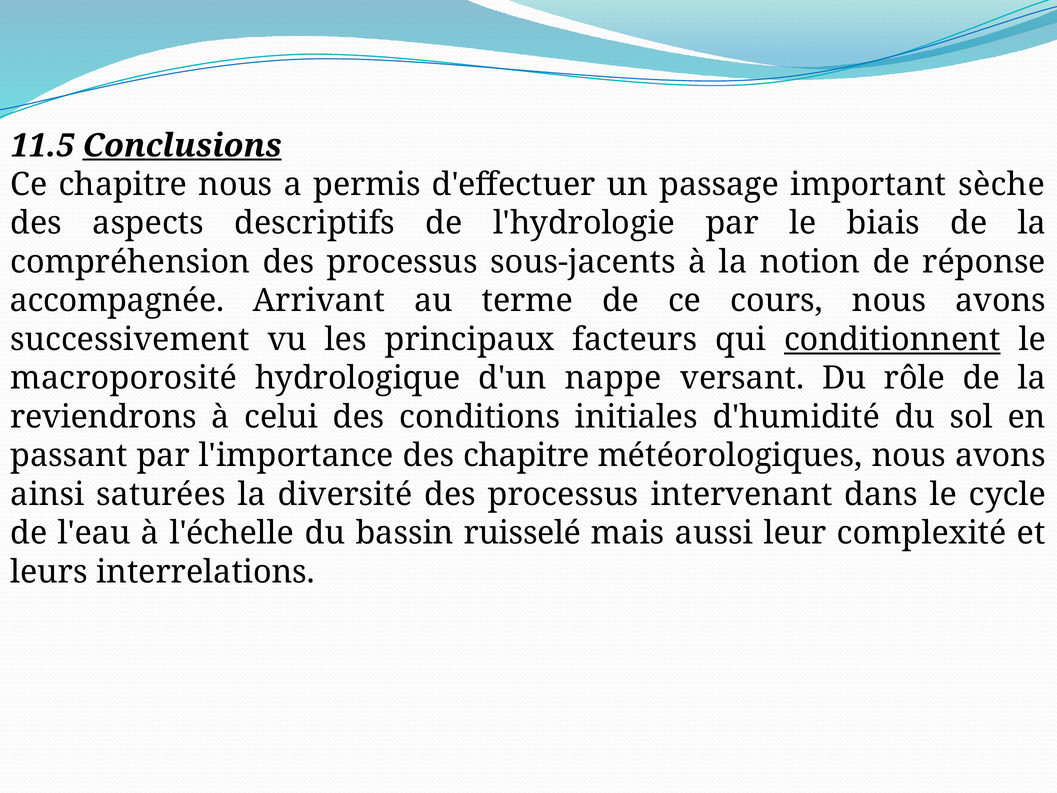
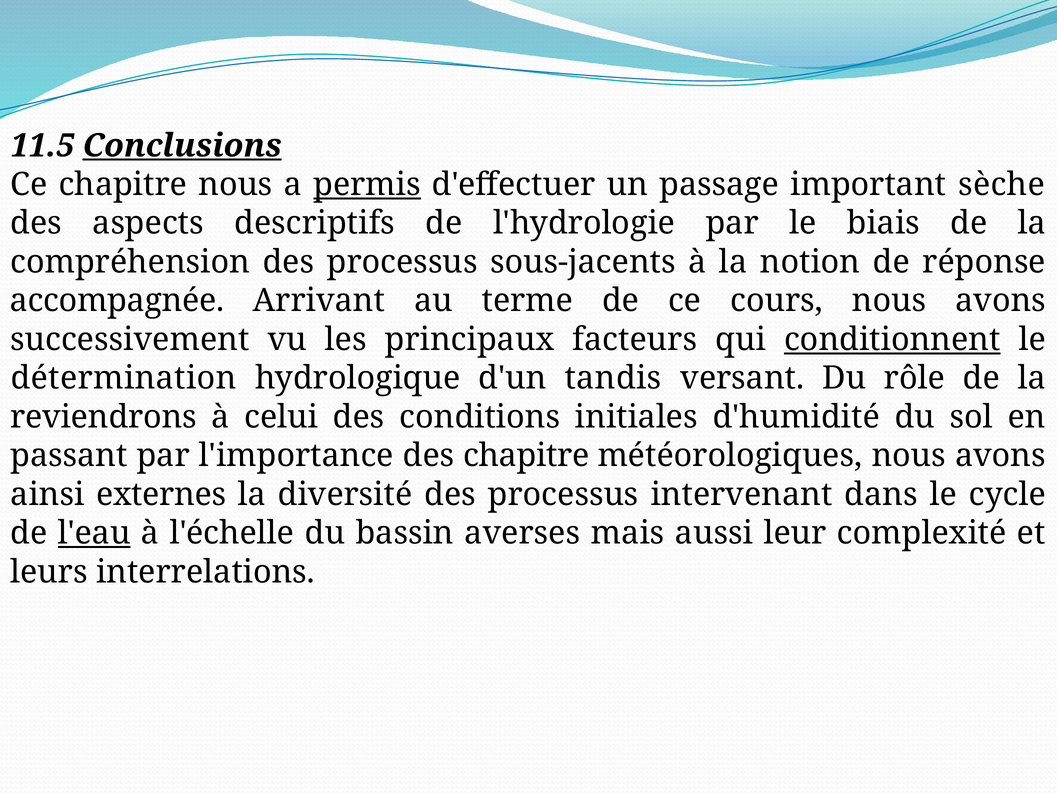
permis underline: none -> present (367, 184)
macroporosité: macroporosité -> détermination (124, 378)
nappe: nappe -> tandis (613, 378)
saturées: saturées -> externes (161, 494)
l'eau underline: none -> present (94, 533)
ruisselé: ruisselé -> averses (522, 533)
